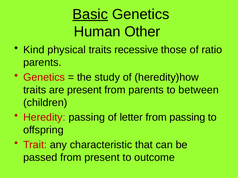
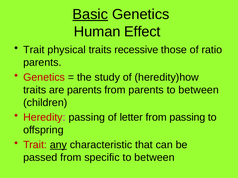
Other: Other -> Effect (142, 32)
Kind: Kind -> Trait (34, 50)
are present: present -> parents (84, 90)
any underline: none -> present (58, 145)
from present: present -> specific (102, 158)
outcome: outcome -> between (154, 158)
